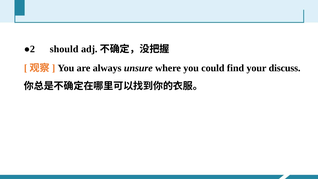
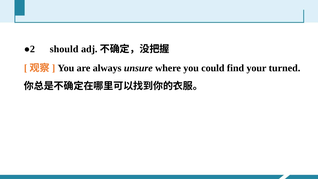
discuss: discuss -> turned (285, 68)
